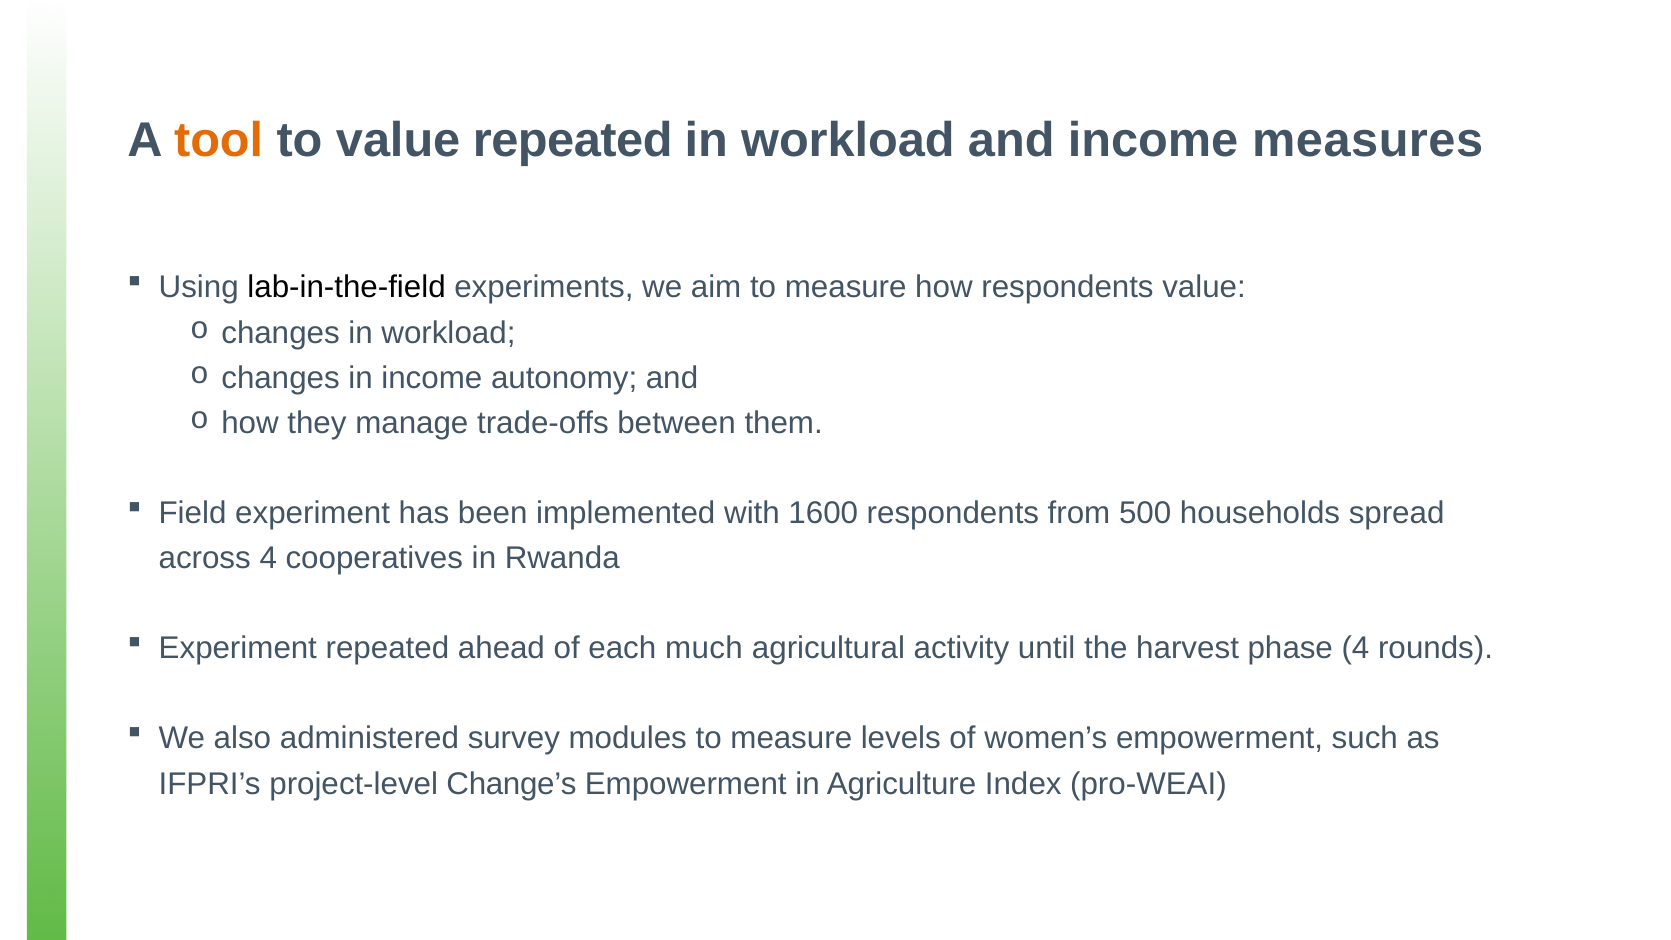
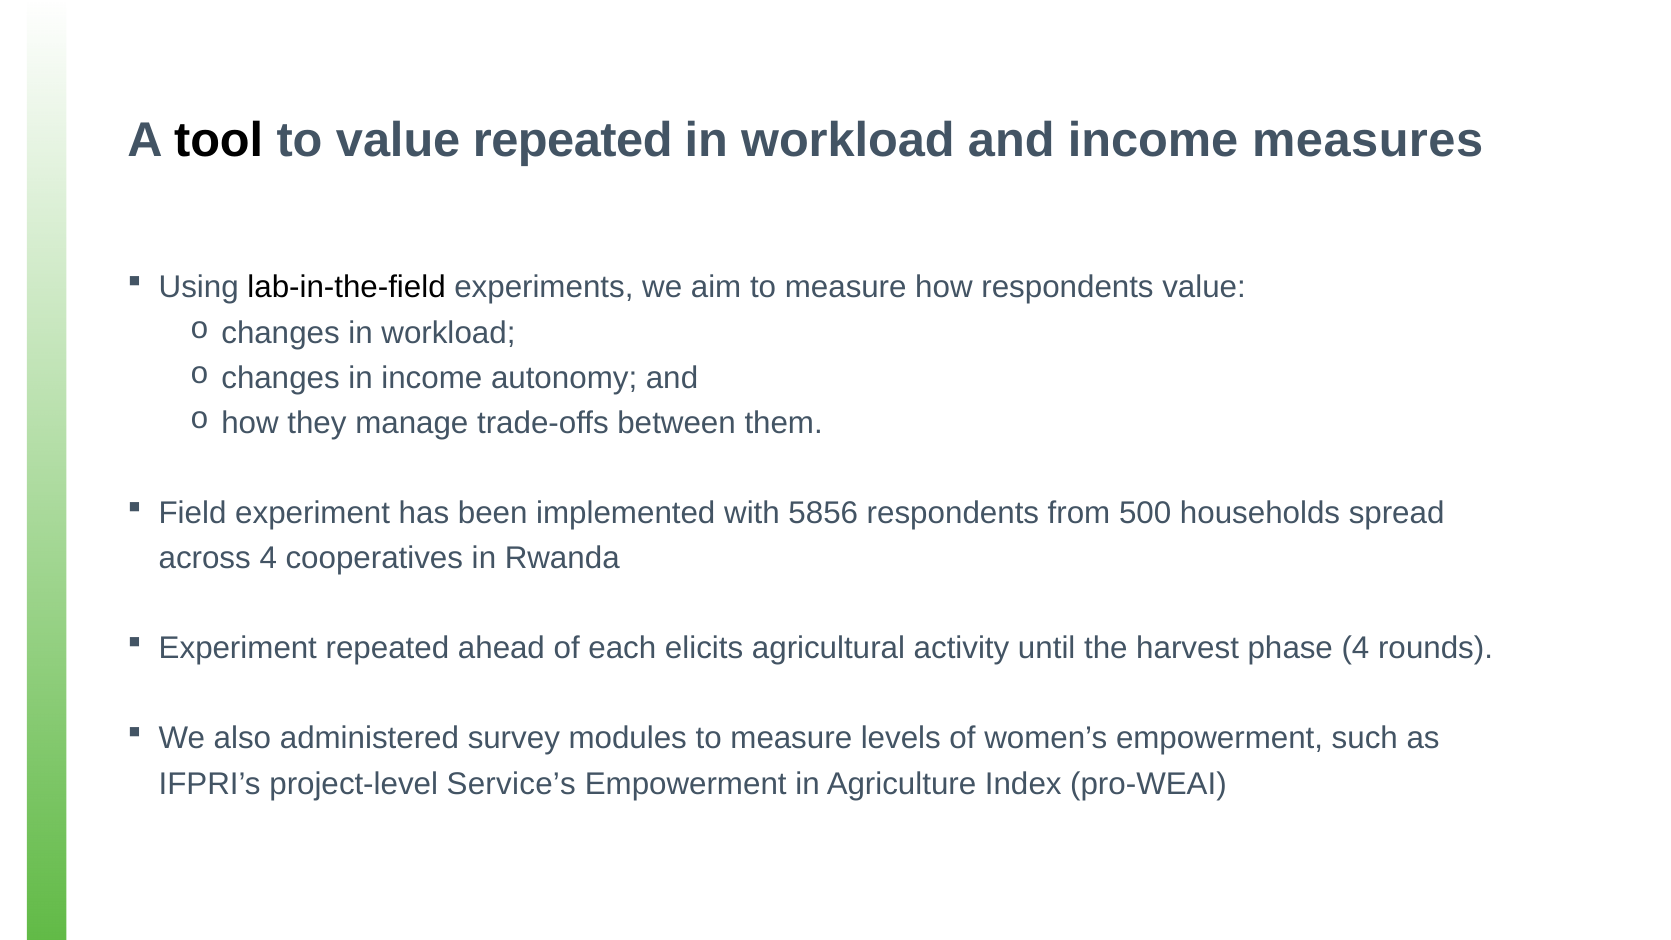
tool colour: orange -> black (219, 141)
1600: 1600 -> 5856 (823, 513)
much: much -> elicits (704, 648)
Change’s: Change’s -> Service’s (511, 784)
